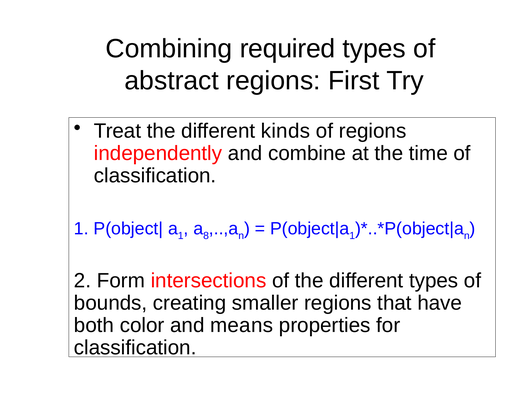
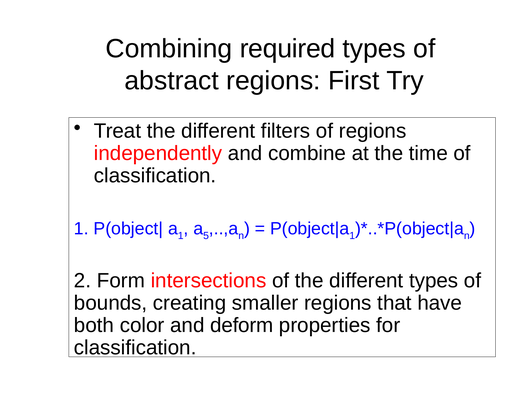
kinds: kinds -> filters (286, 131)
8: 8 -> 5 (206, 235)
means: means -> deform (242, 325)
